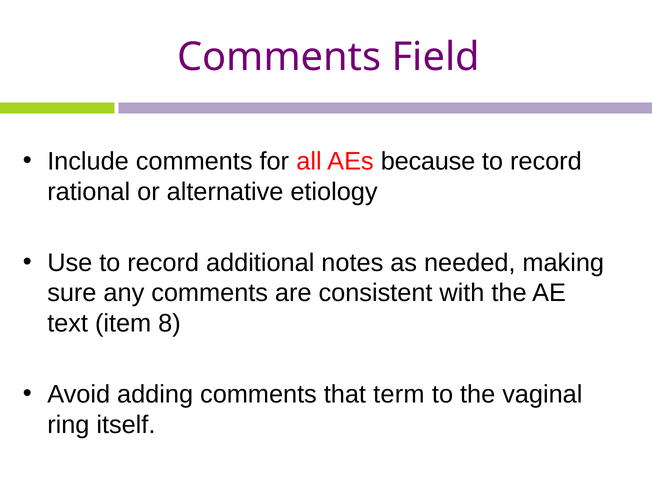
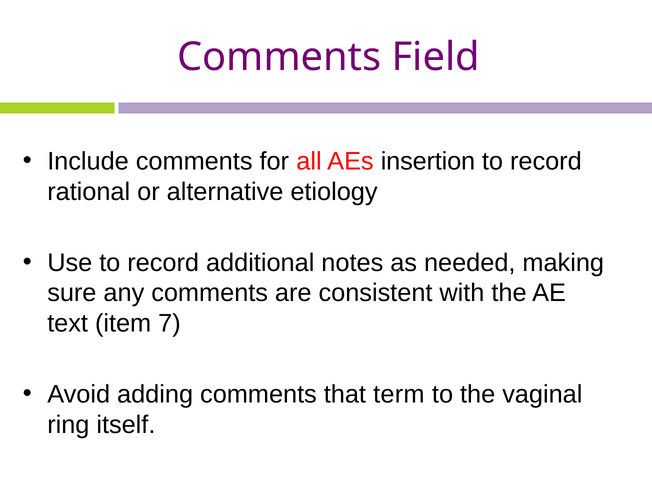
because: because -> insertion (428, 161)
8: 8 -> 7 (169, 323)
